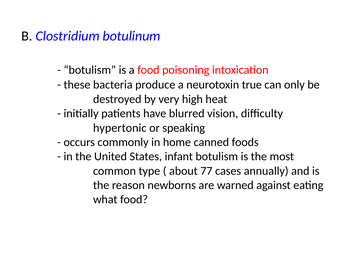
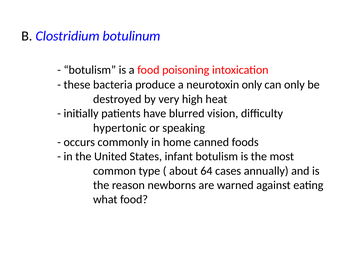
neurotoxin true: true -> only (252, 85)
77: 77 -> 64 (206, 171)
